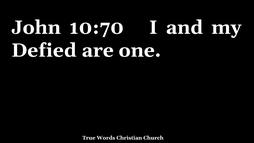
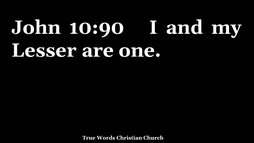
10:70: 10:70 -> 10:90 (97, 27)
Defied: Defied -> Lesser (44, 50)
